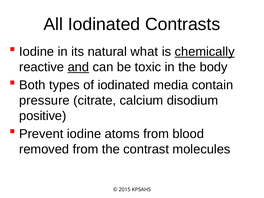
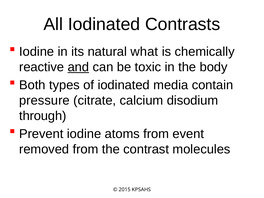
chemically underline: present -> none (205, 52)
positive: positive -> through (43, 116)
blood: blood -> event (188, 134)
